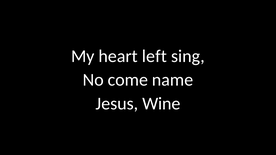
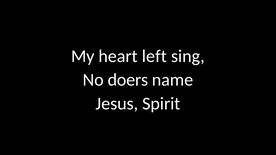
come: come -> doers (128, 80)
Wine: Wine -> Spirit (161, 104)
